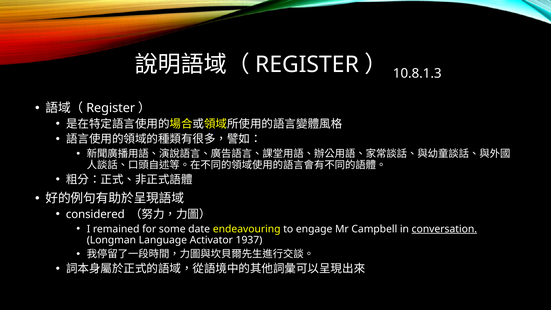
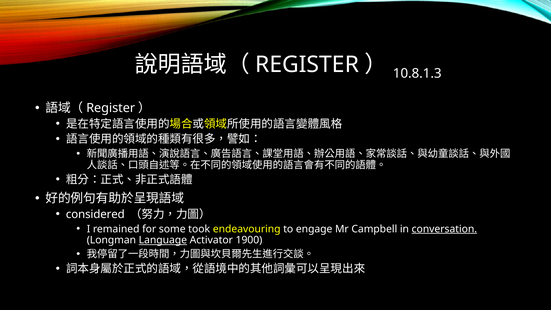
date: date -> took (199, 229)
Language underline: none -> present (163, 240)
1937: 1937 -> 1900 (249, 240)
